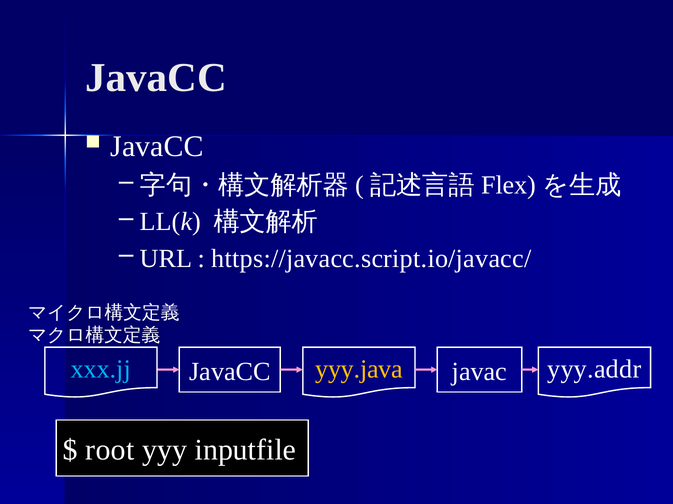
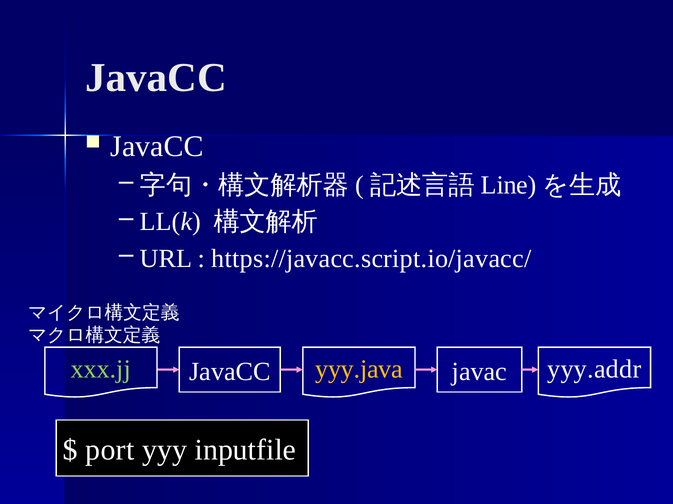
Flex: Flex -> Line (509, 185)
xxx.jj colour: light blue -> light green (101, 370)
root: root -> port (110, 451)
